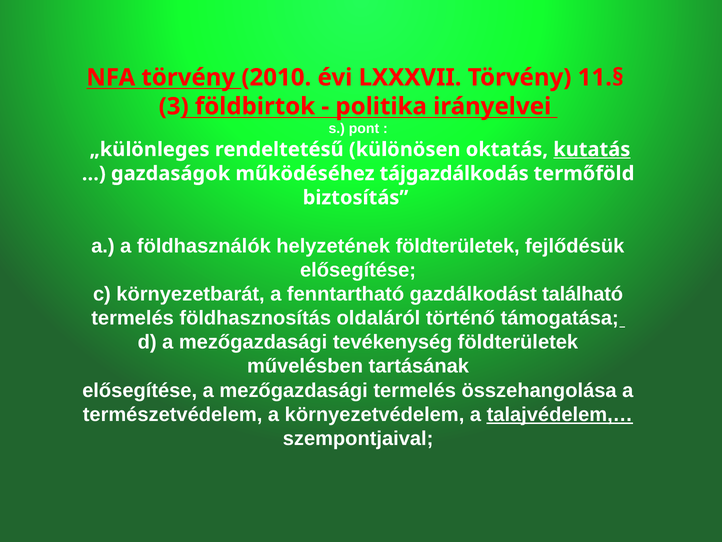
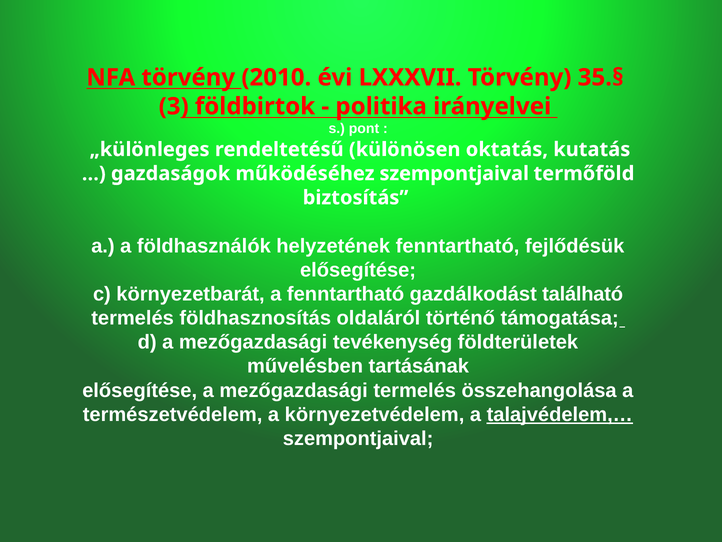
11.§: 11.§ -> 35.§ (601, 77)
kutatás underline: present -> none (592, 149)
működéséhez tájgazdálkodás: tájgazdálkodás -> szempontjaival (454, 173)
helyzetének földterületek: földterületek -> fenntartható (458, 246)
